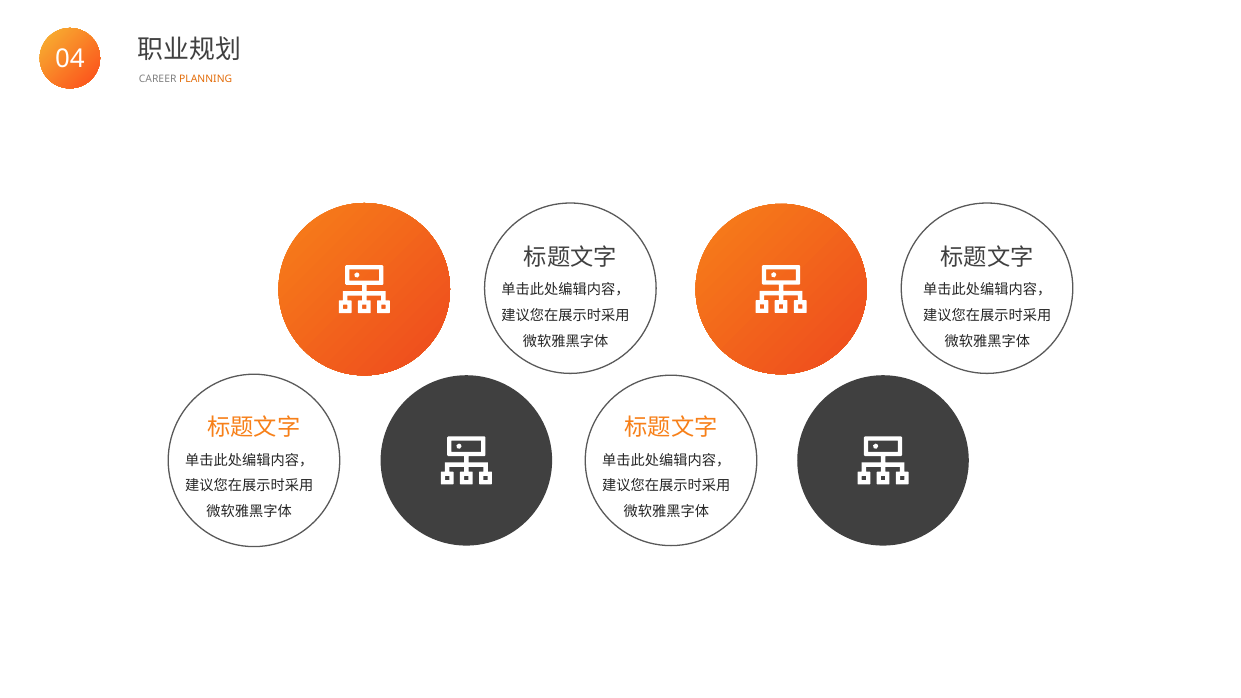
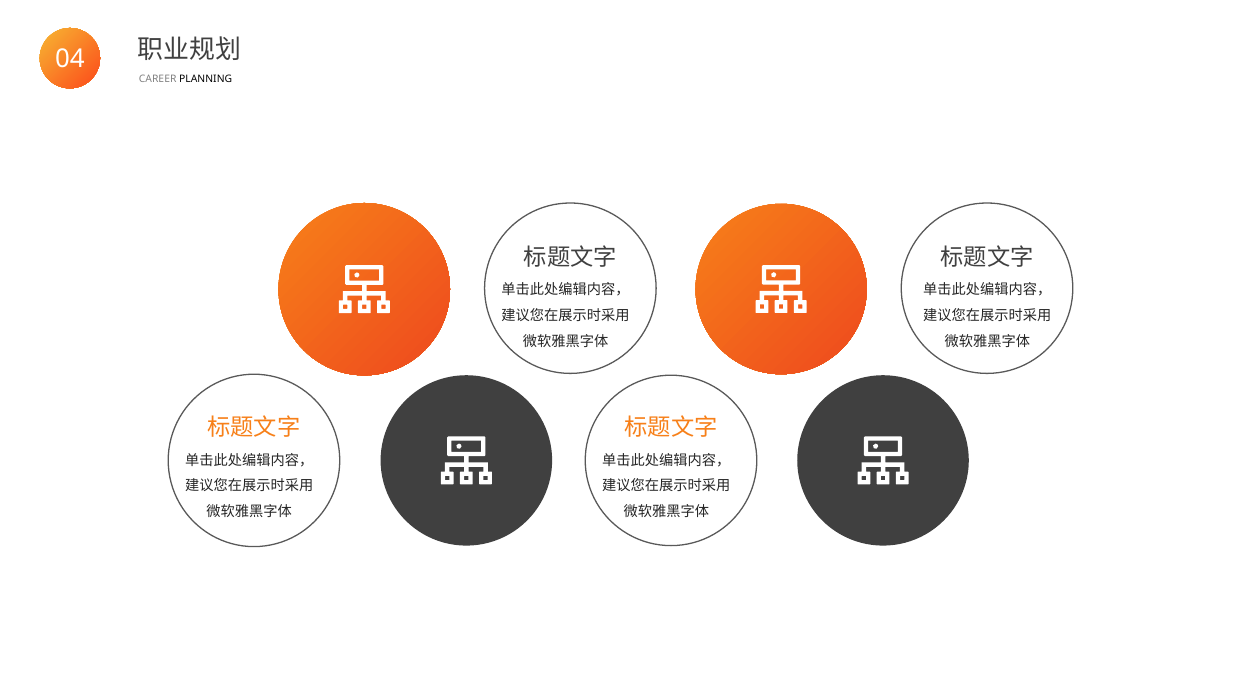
PLANNING colour: orange -> black (206, 79)
